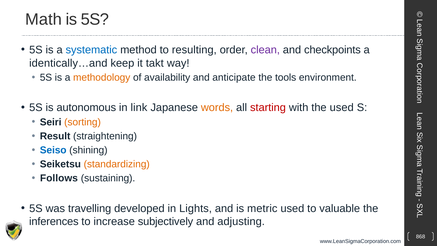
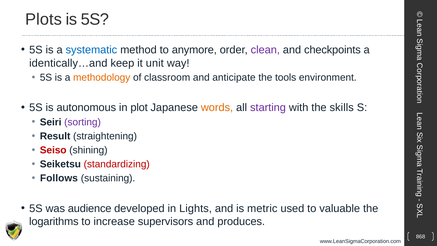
Math: Math -> Plots (43, 19)
resulting: resulting -> anymore (194, 50)
takt: takt -> unit (155, 63)
availability: availability -> classroom (167, 78)
link: link -> plot (139, 108)
starting colour: red -> purple (268, 108)
the used: used -> skills (342, 108)
sorting colour: orange -> purple (83, 122)
Seiso colour: blue -> red (53, 150)
standardizing colour: orange -> red (117, 164)
travelling: travelling -> audience (90, 208)
inferences: inferences -> logarithms (54, 221)
subjectively: subjectively -> supervisors (166, 221)
adjusting: adjusting -> produces (241, 221)
